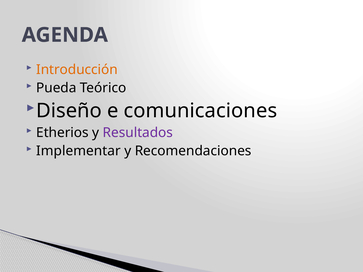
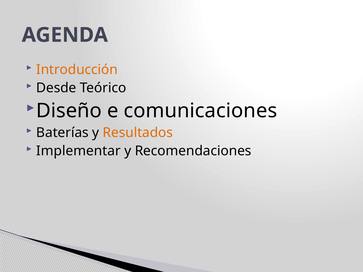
Pueda: Pueda -> Desde (56, 88)
Etherios: Etherios -> Baterías (62, 133)
Resultados colour: purple -> orange (138, 133)
